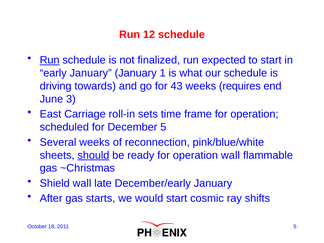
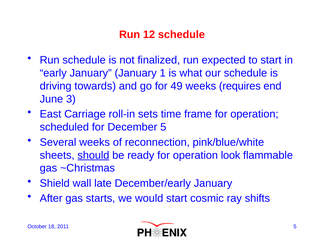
Run underline: present -> none (50, 60)
43: 43 -> 49 (177, 86)
operation wall: wall -> look (231, 155)
